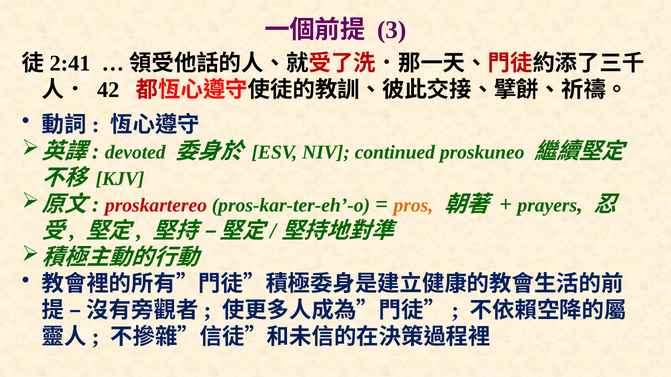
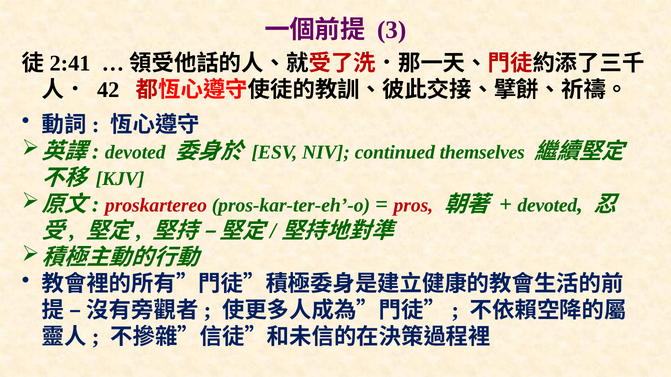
proskuneo: proskuneo -> themselves (482, 152)
pros colour: orange -> red (413, 205)
prayers: prayers -> devoted (547, 205)
